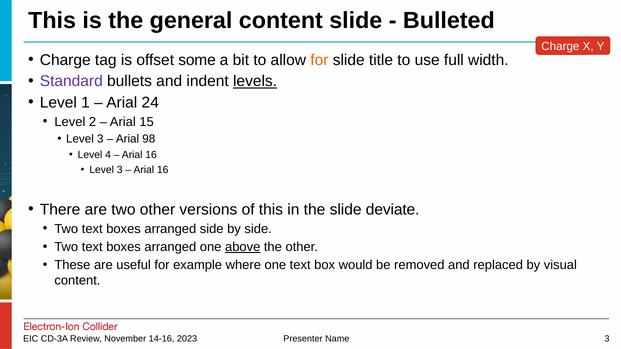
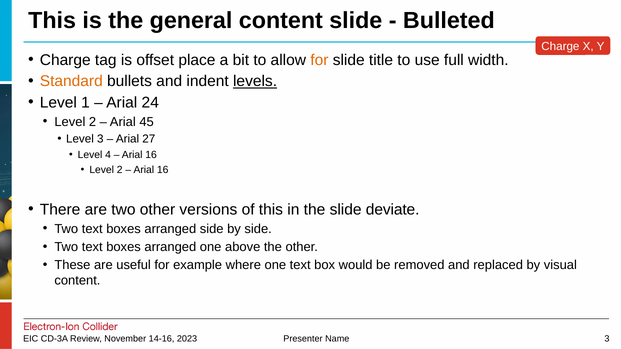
some: some -> place (197, 60)
Standard colour: purple -> orange (71, 81)
15: 15 -> 45 (147, 122)
98: 98 -> 27 (149, 139)
3: 3 -> 2 (120, 170)
above underline: present -> none (243, 247)
